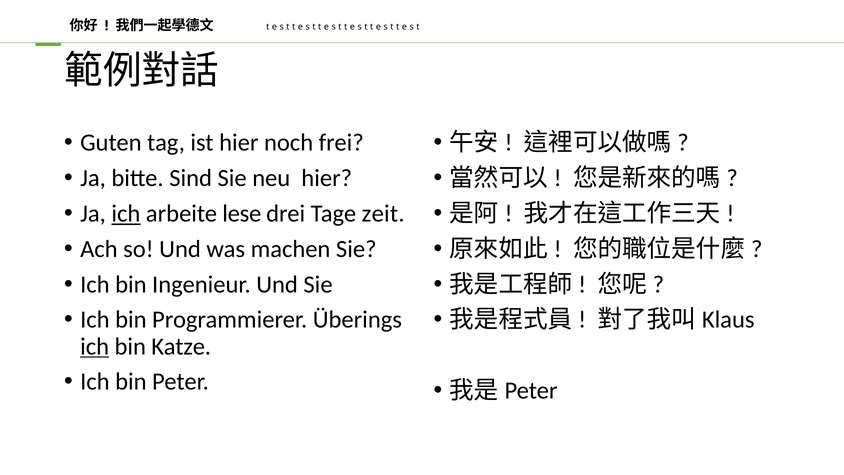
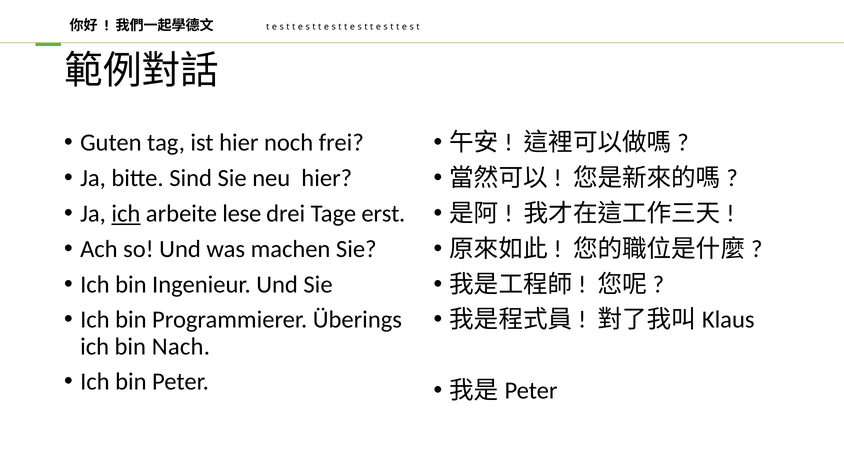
zeit: zeit -> erst (383, 213)
ich underline: present -> none (95, 346)
Katze: Katze -> Nach (181, 346)
